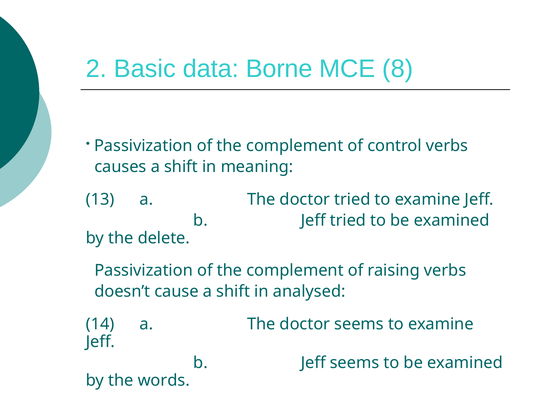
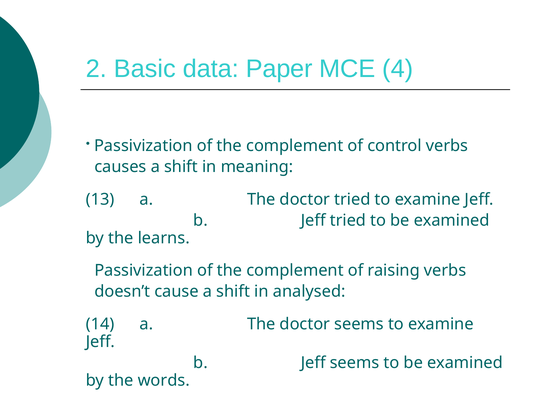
Borne: Borne -> Paper (279, 69)
8: 8 -> 4 (398, 69)
delete: delete -> learns (164, 238)
